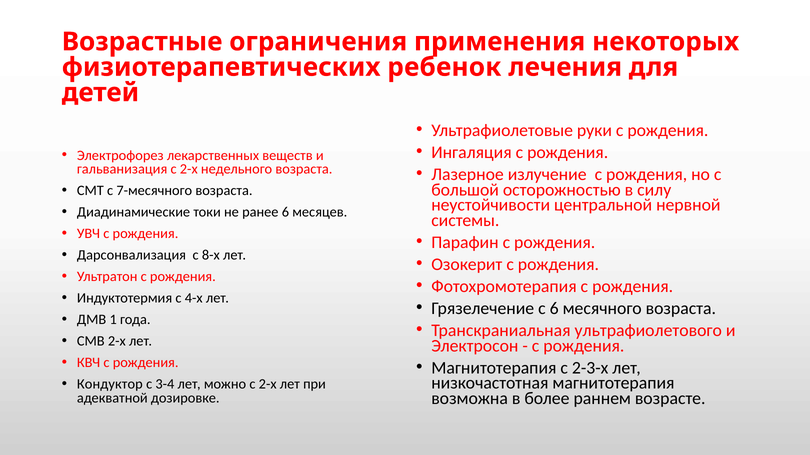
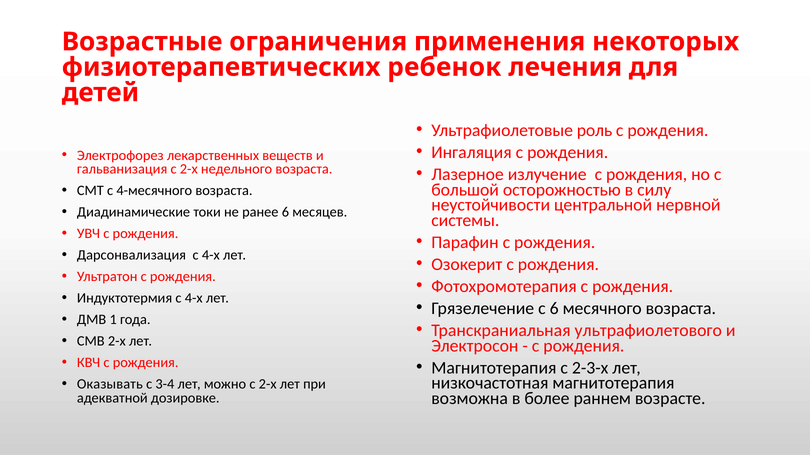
руки: руки -> роль (595, 131)
7-месячного: 7-месячного -> 4-месячного (154, 191)
Дарсонвализация с 8-х: 8-х -> 4-х (211, 256)
Кондуктор: Кондуктор -> Оказывать (110, 385)
